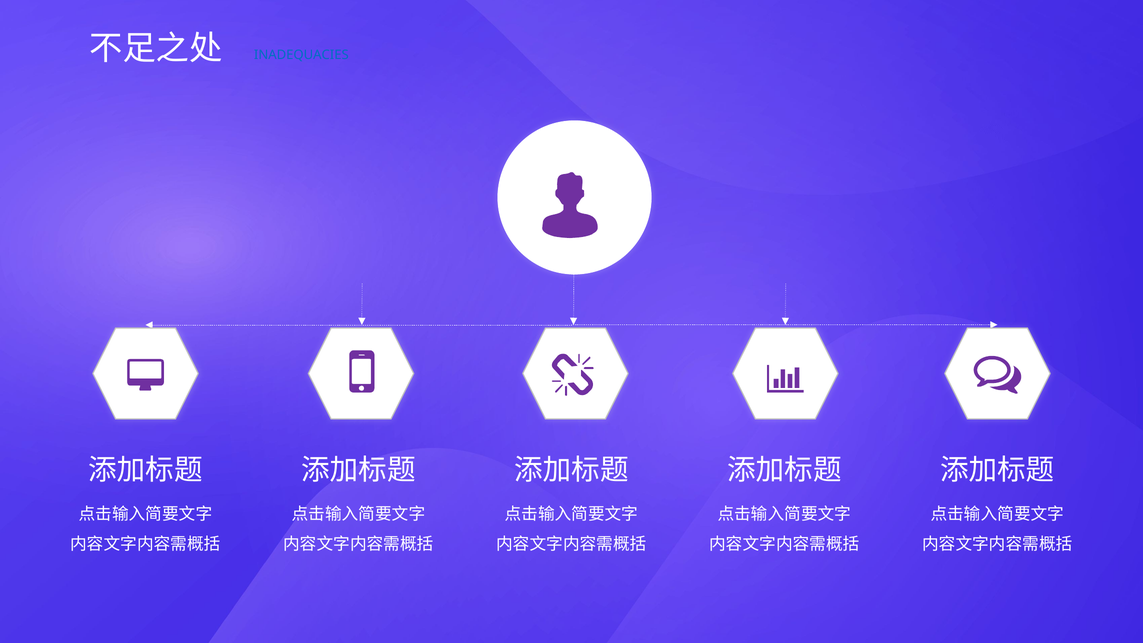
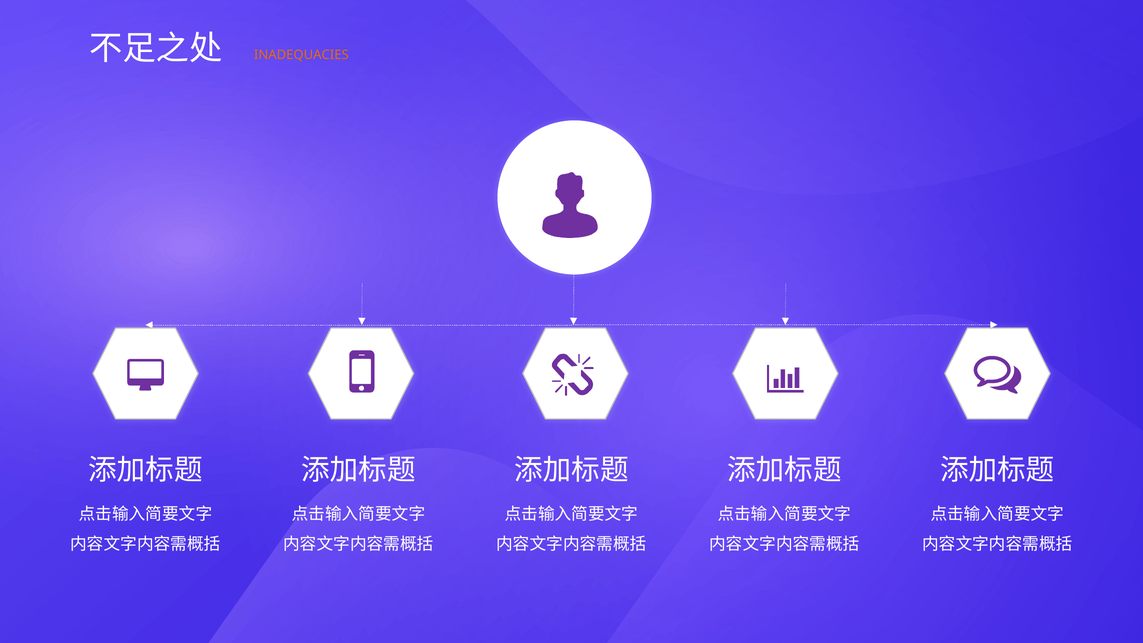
INADEQUACIES colour: blue -> orange (301, 55)
